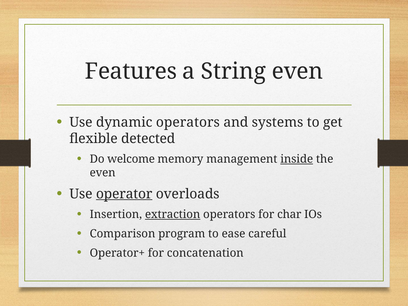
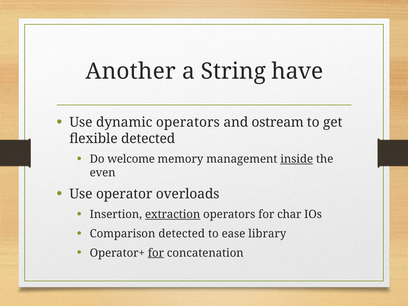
Features: Features -> Another (131, 72)
String even: even -> have (297, 72)
systems: systems -> ostream (278, 122)
operator underline: present -> none (124, 194)
Comparison program: program -> detected (182, 234)
careful: careful -> library (267, 234)
for underline: none -> present (156, 253)
